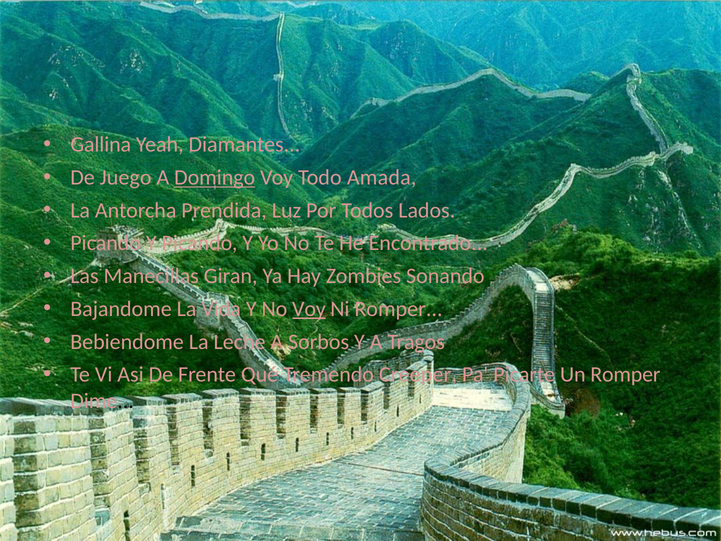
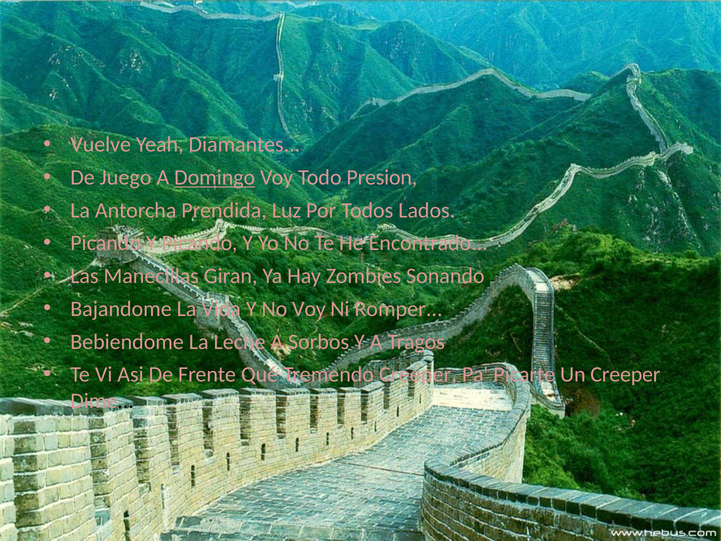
Gallina: Gallina -> Vuelve (101, 145)
Amada: Amada -> Presion (382, 177)
Voy underline: present -> none (309, 309)
Un Romper: Romper -> Creeper (625, 374)
